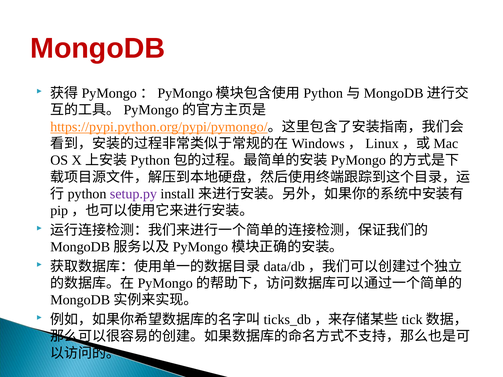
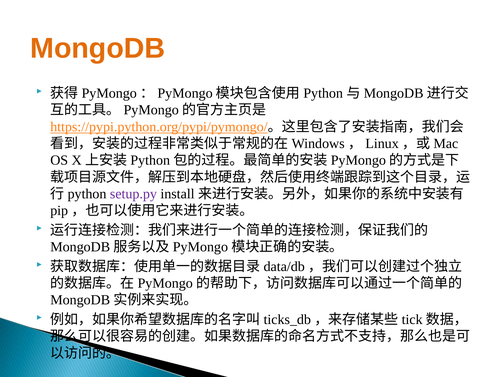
MongoDB colour: red -> orange (98, 49)
